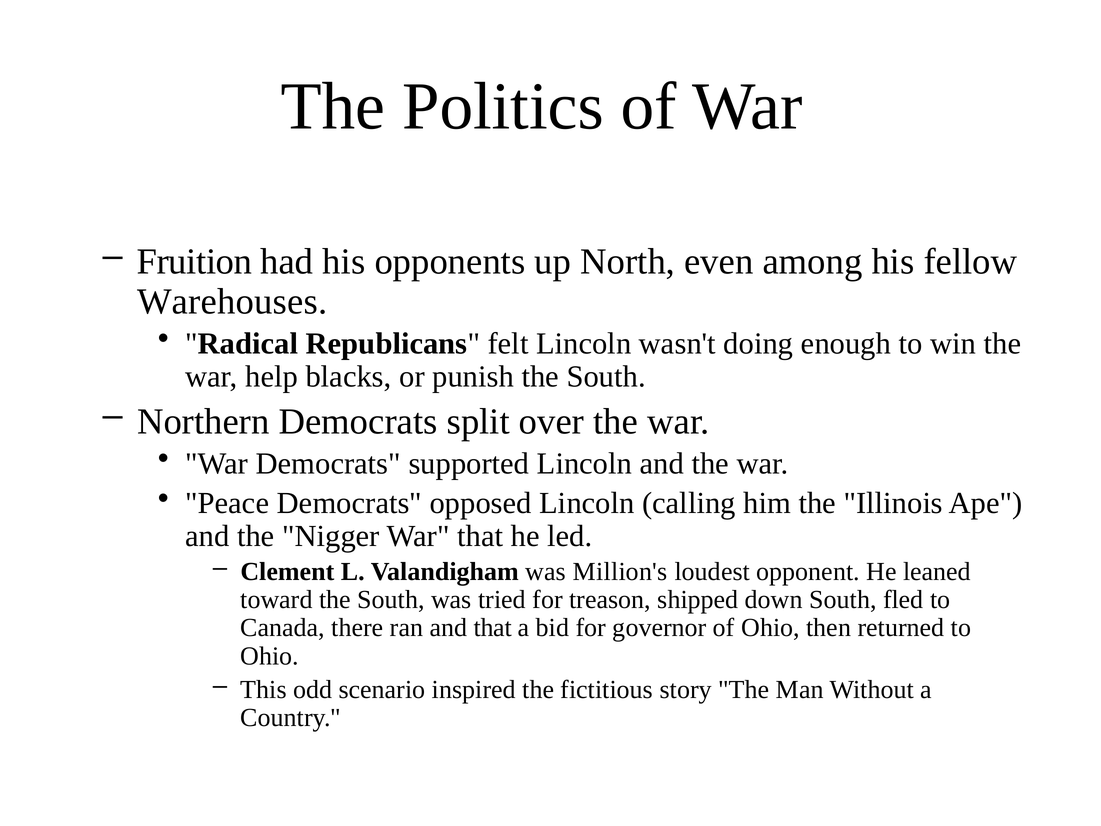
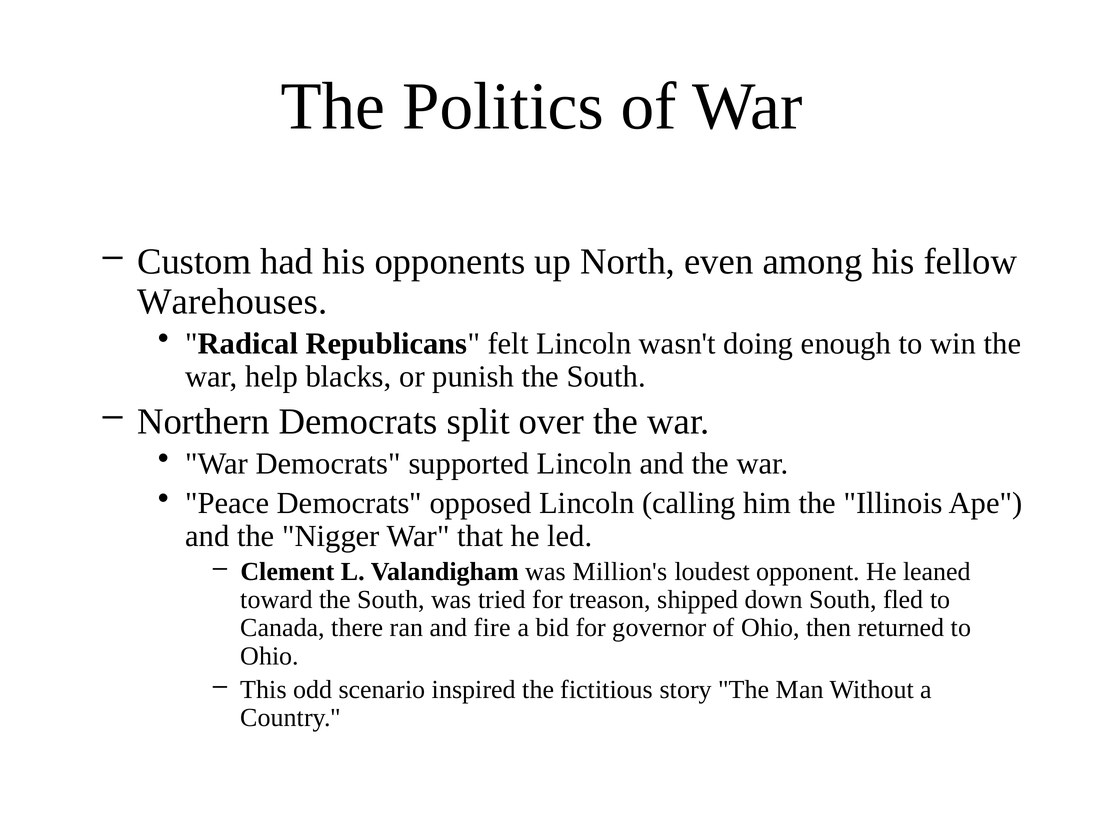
Fruition: Fruition -> Custom (194, 262)
and that: that -> fire (492, 628)
